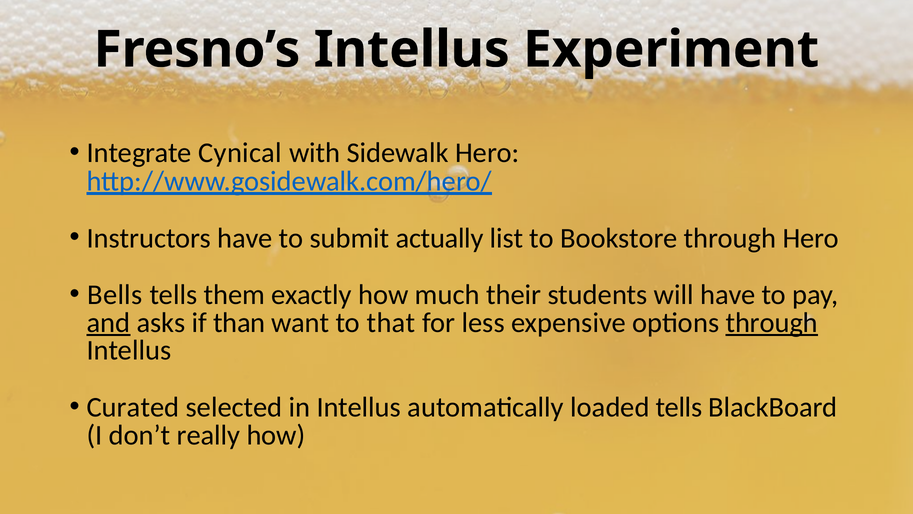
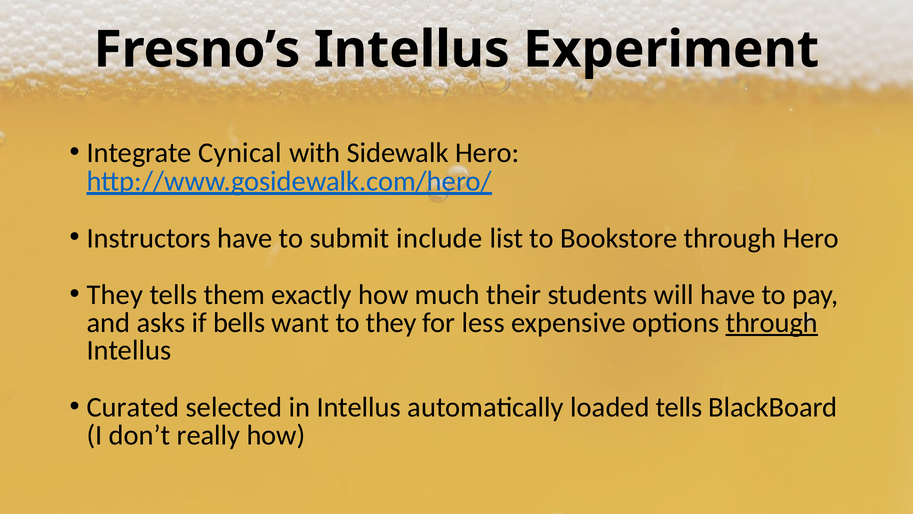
actually: actually -> include (439, 238)
Bells: Bells -> They (115, 295)
and underline: present -> none (109, 322)
than: than -> bells (239, 322)
to that: that -> they (391, 322)
